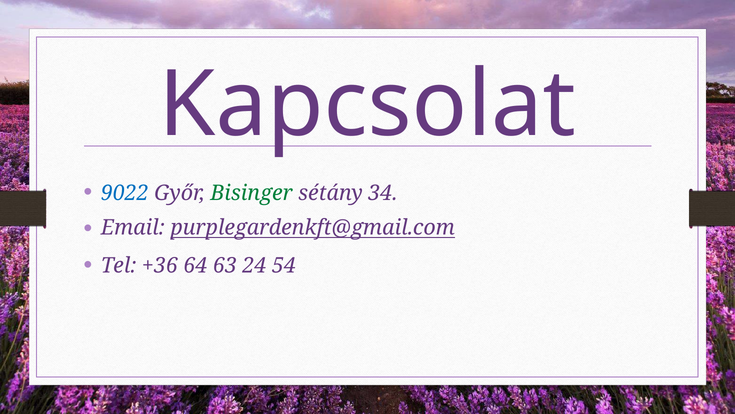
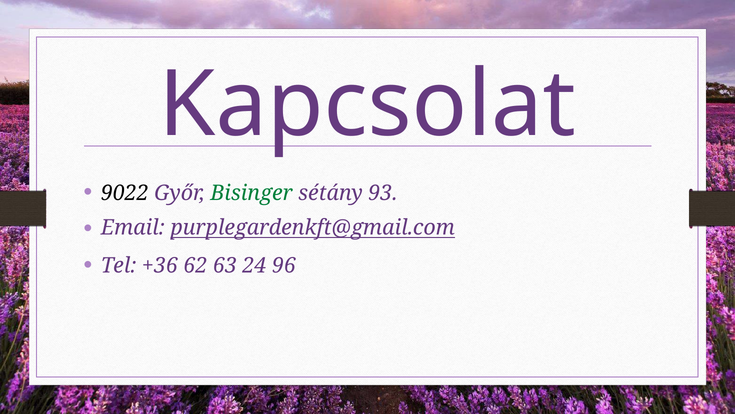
9022 colour: blue -> black (125, 193)
34: 34 -> 93 (383, 193)
64: 64 -> 62 (195, 265)
54: 54 -> 96 (284, 265)
